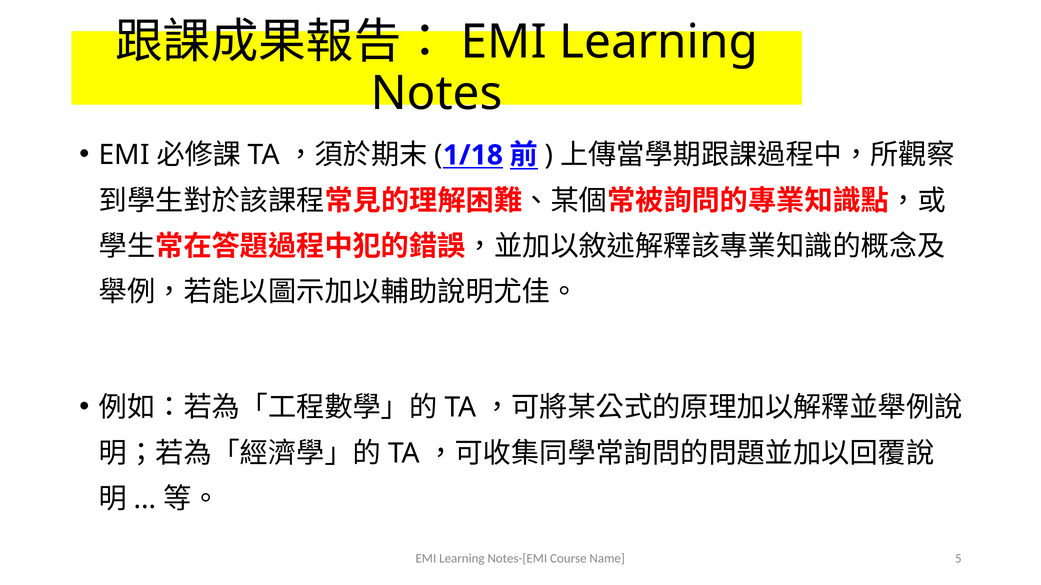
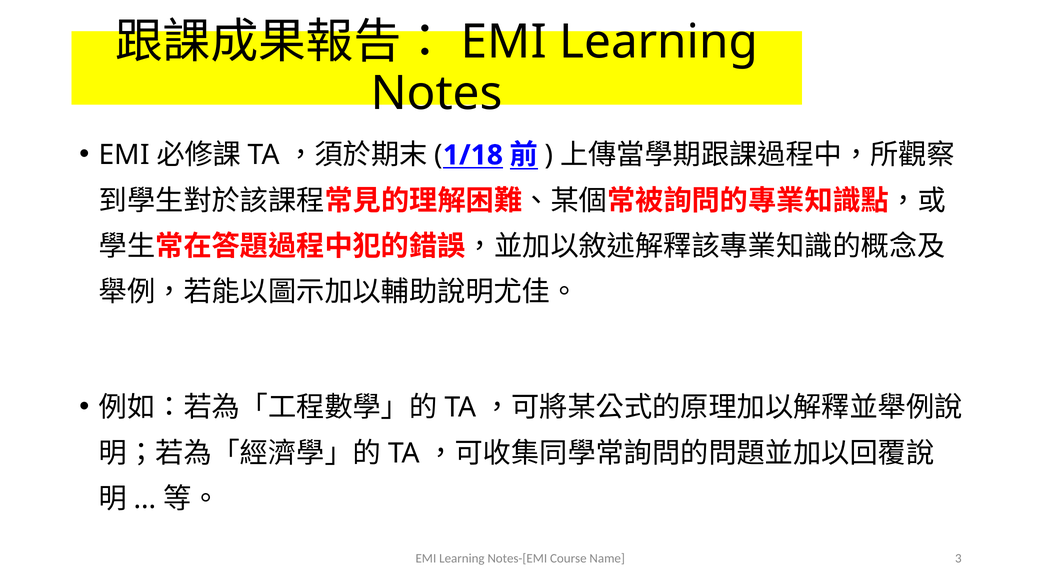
5: 5 -> 3 (958, 559)
